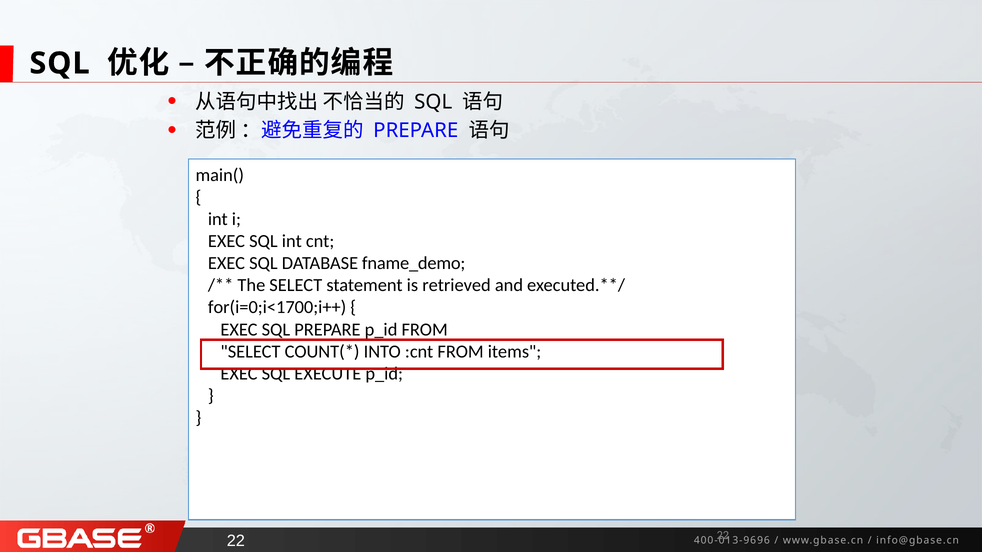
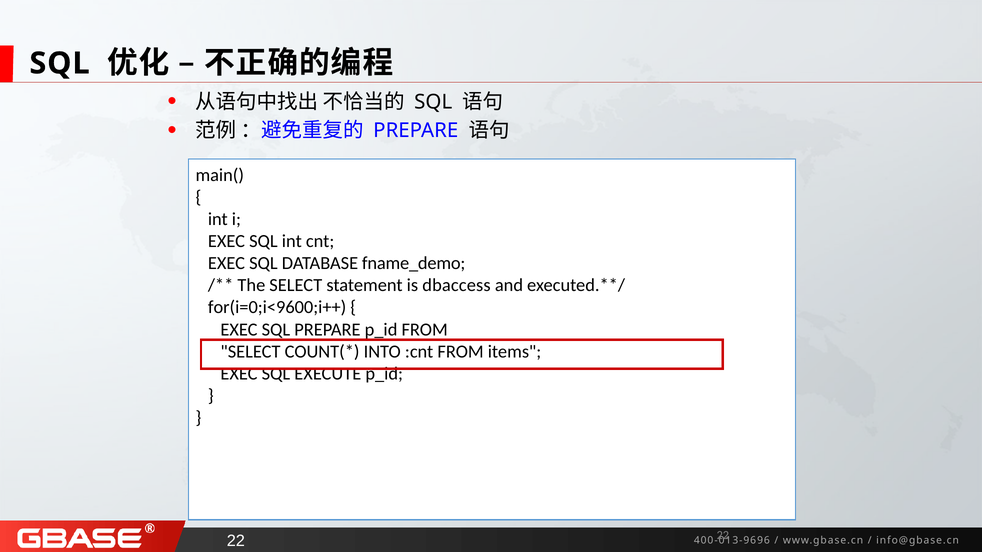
retrieved: retrieved -> dbaccess (456, 286)
for(i=0;i<1700;i++: for(i=0;i<1700;i++ -> for(i=0;i<9600;i++ (277, 308)
